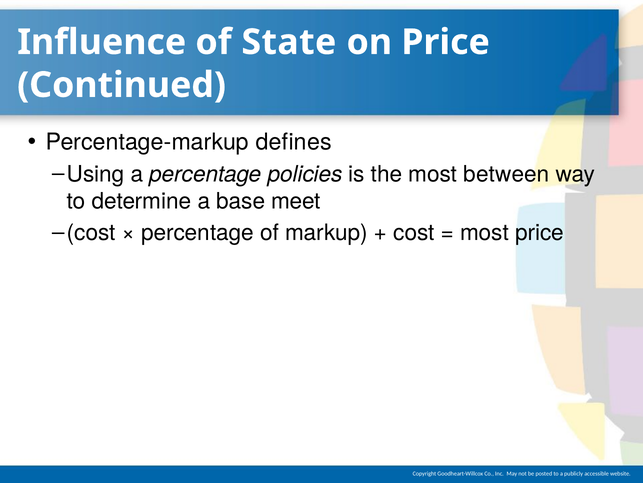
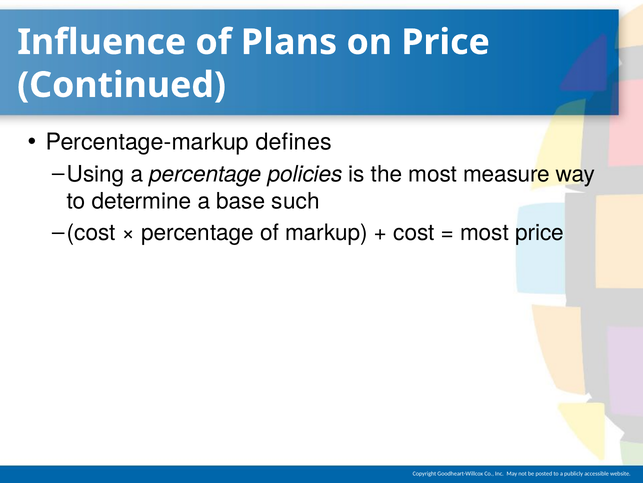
State: State -> Plans (289, 42)
between: between -> measure (507, 174)
meet: meet -> such (296, 201)
